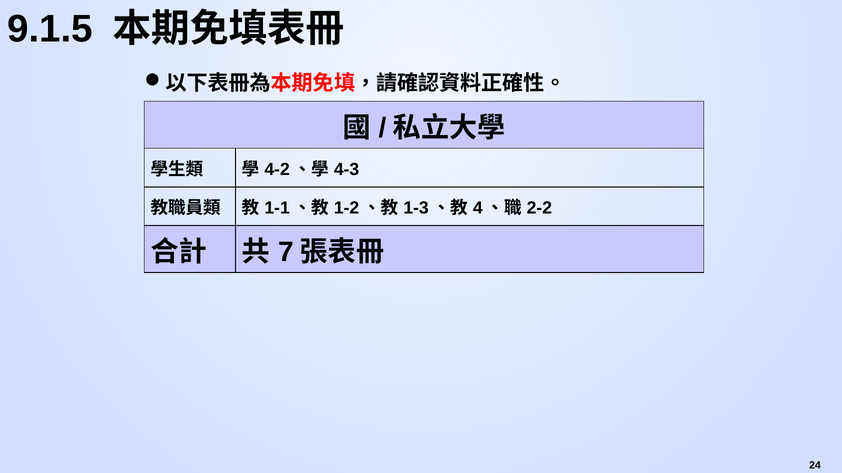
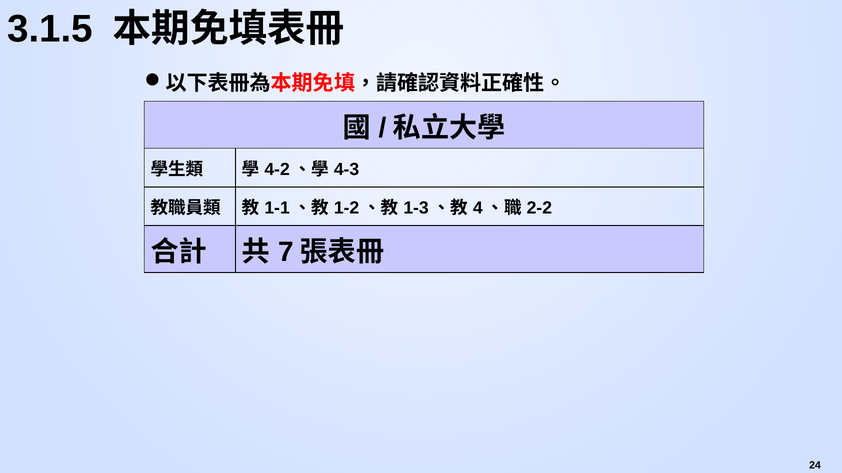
9.1.5: 9.1.5 -> 3.1.5 (50, 29)
